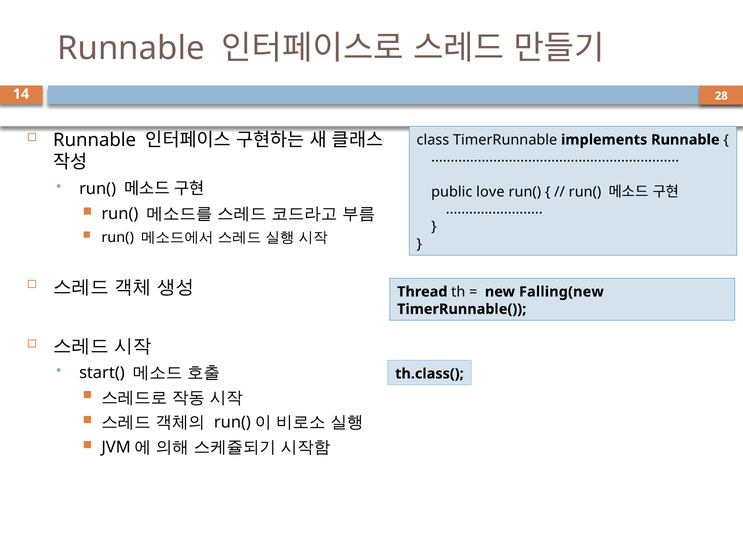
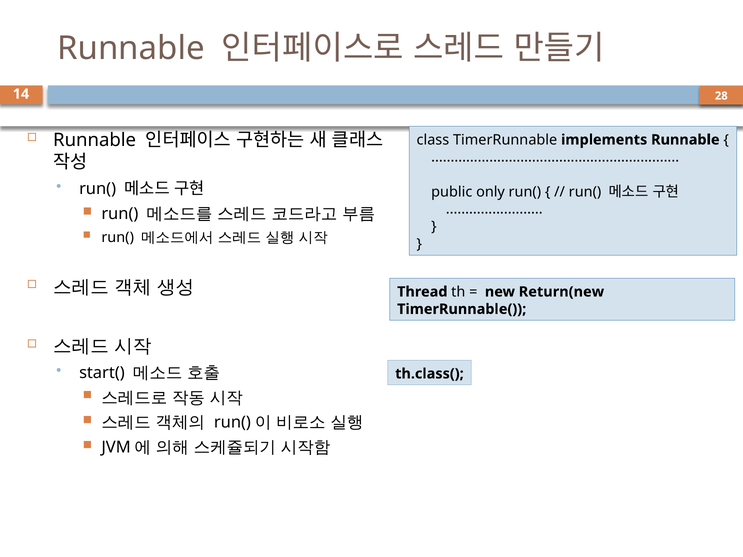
love: love -> only (491, 192)
Falling(new: Falling(new -> Return(new (561, 292)
